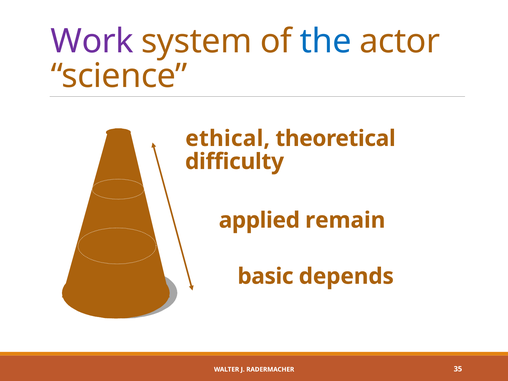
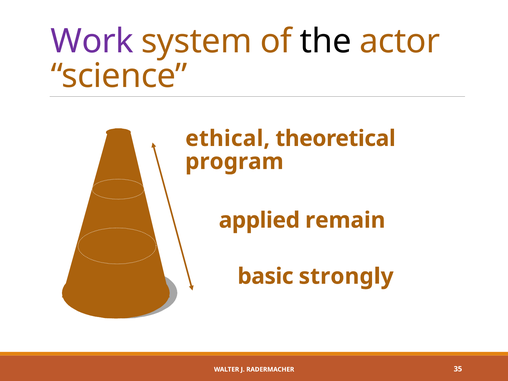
the colour: blue -> black (326, 41)
difficulty: difficulty -> program (234, 162)
depends: depends -> strongly (346, 276)
